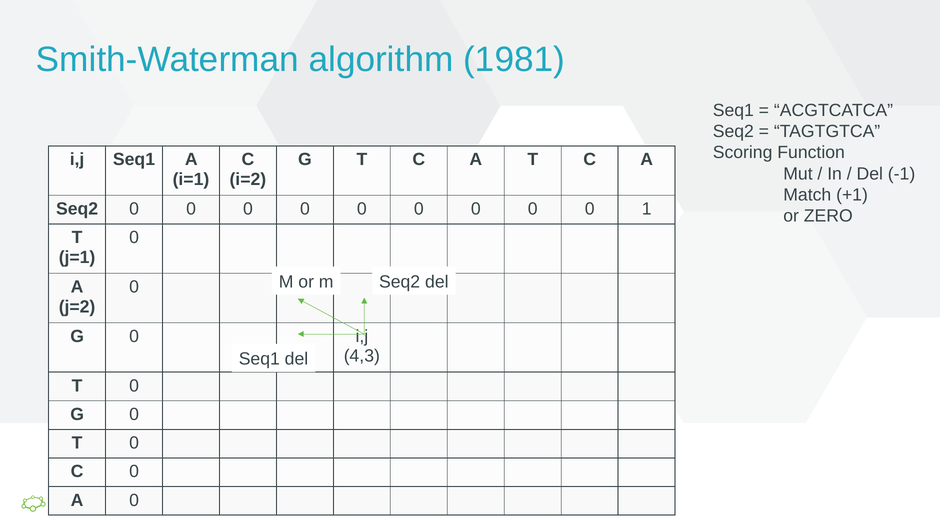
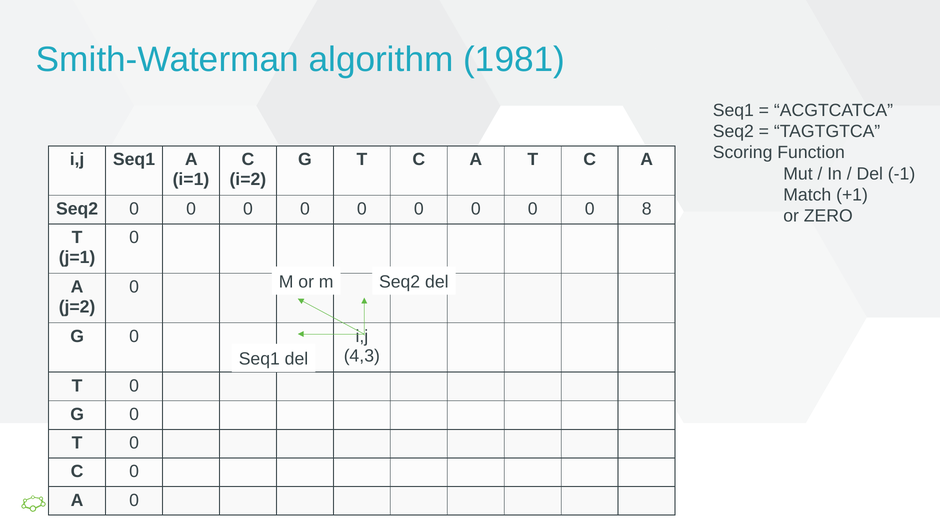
1: 1 -> 8 (647, 209)
